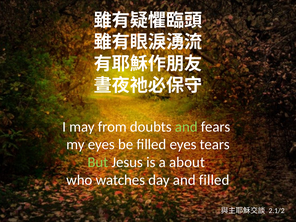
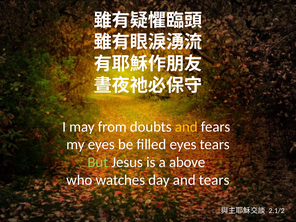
and colour: light green -> yellow (186, 127)
about: about -> above (187, 162)
and filled: filled -> tears (214, 180)
